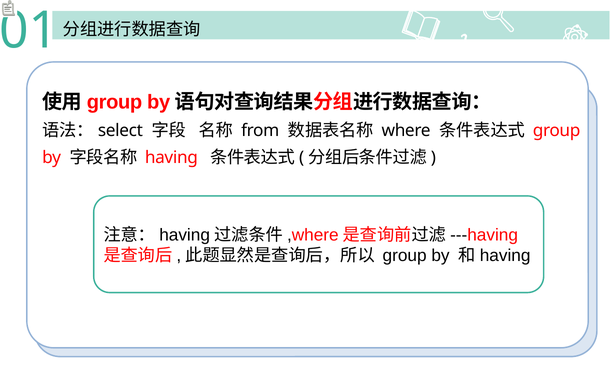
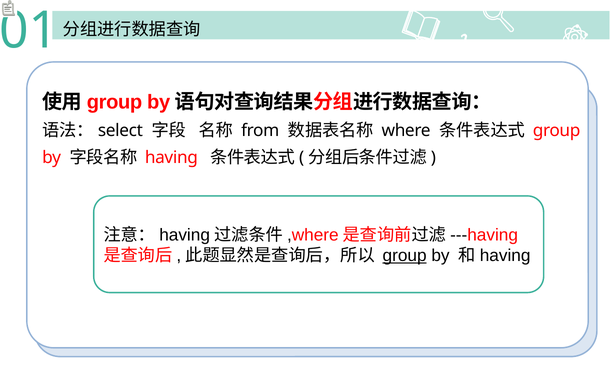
group underline: none -> present (405, 256)
